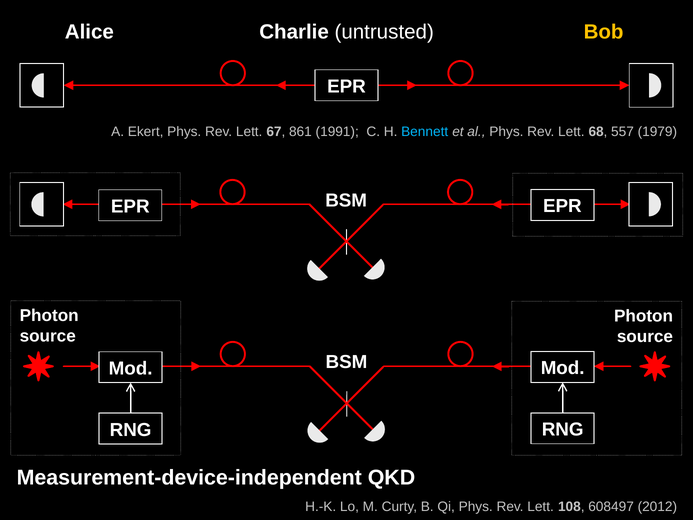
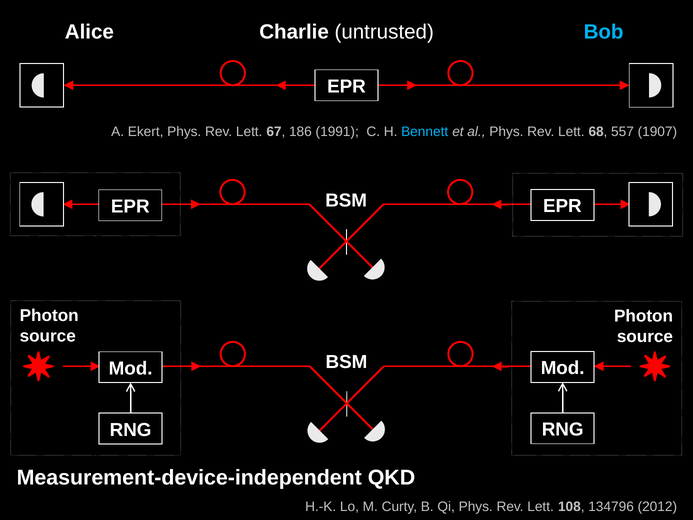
Bob colour: yellow -> light blue (604, 32)
861: 861 -> 186 (300, 132)
1979: 1979 -> 1907 (657, 132)
608497: 608497 -> 134796 (611, 507)
